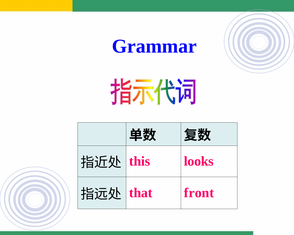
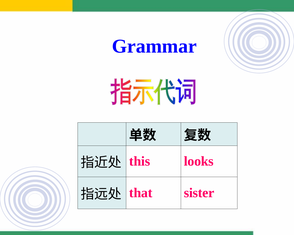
front: front -> sister (199, 193)
